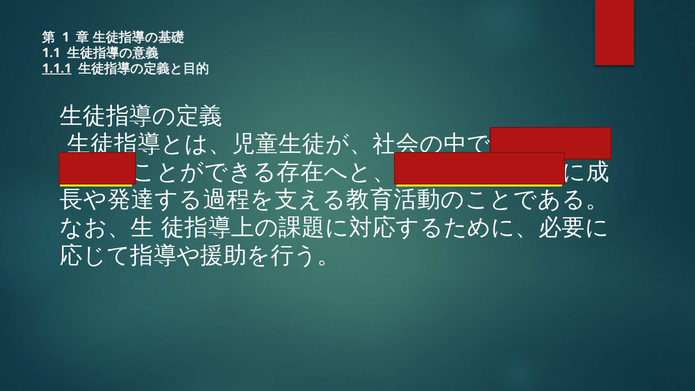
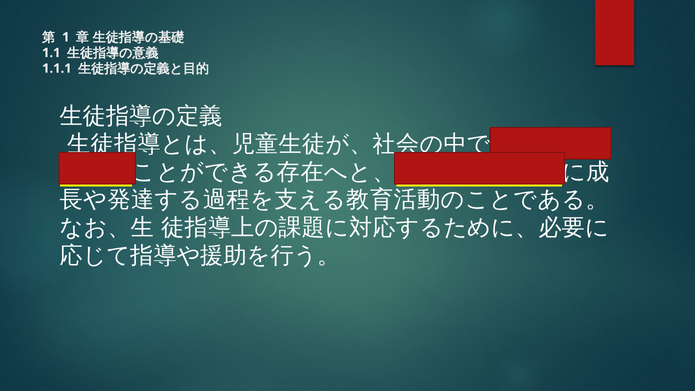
1.1.1 underline: present -> none (57, 68)
